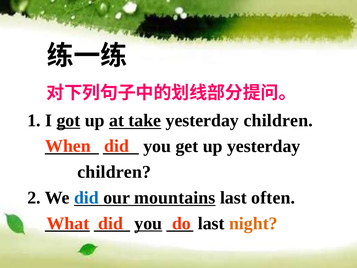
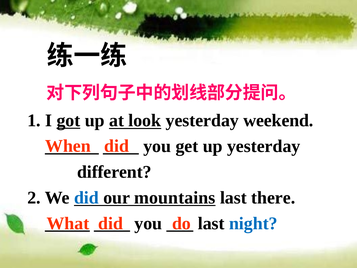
take: take -> look (145, 120)
children: children -> weekend (278, 120)
children: children -> different (114, 172)
often: often -> there (273, 198)
you underline: present -> none (148, 223)
night colour: orange -> blue (253, 223)
